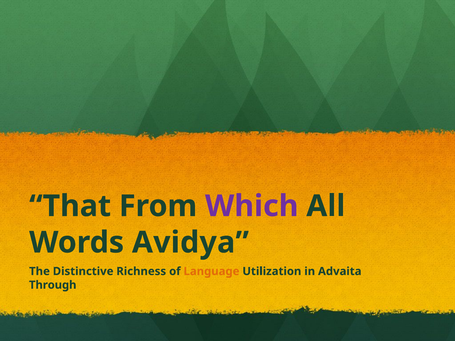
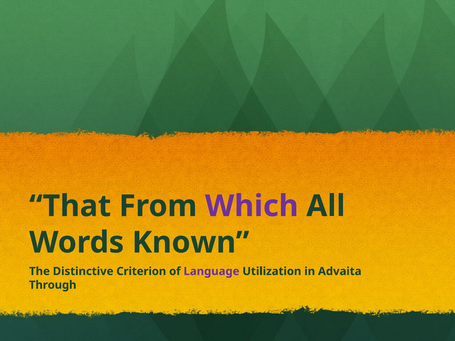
Avidya: Avidya -> Known (191, 243)
Richness: Richness -> Criterion (141, 272)
Language colour: orange -> purple (211, 272)
